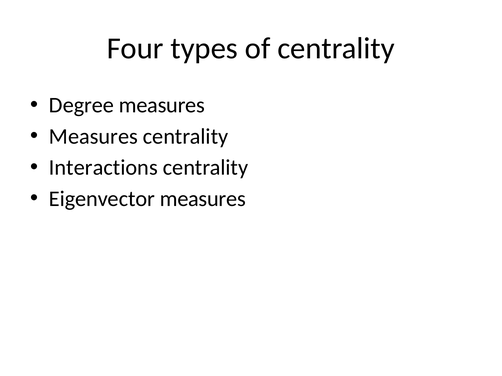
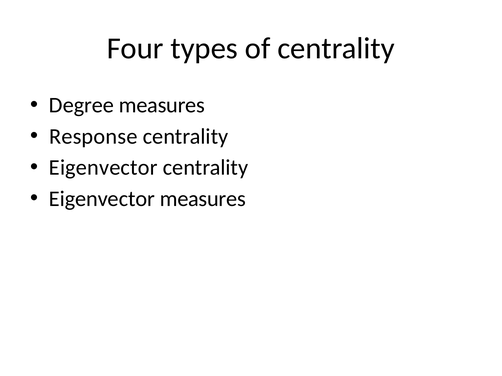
Measures: Measures -> Response (93, 137)
Interactions: Interactions -> Eigenvector (103, 168)
